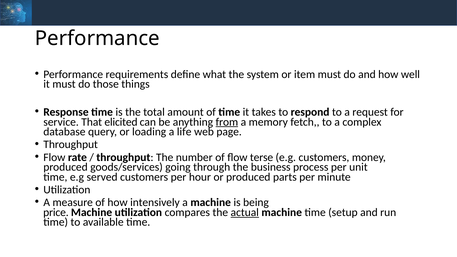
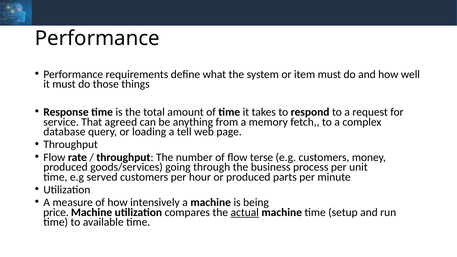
elicited: elicited -> agreed (121, 122)
from underline: present -> none (227, 122)
life: life -> tell (184, 132)
